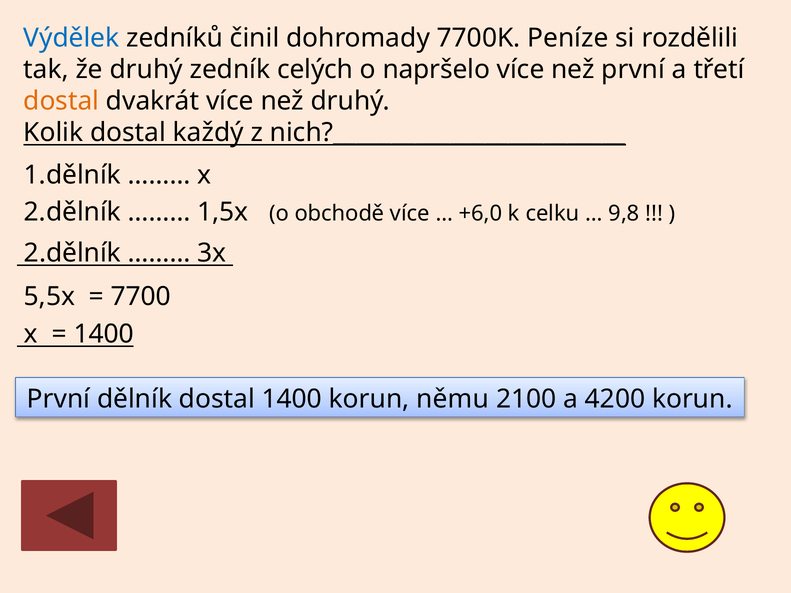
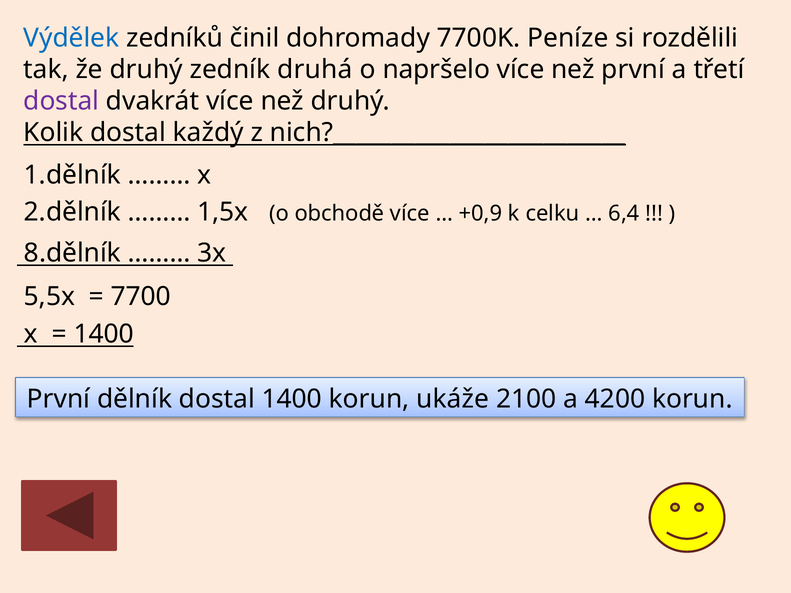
celých: celých -> druhá (315, 69)
dostal colour: orange -> purple (61, 101)
+6,0: +6,0 -> +0,9 (480, 214)
9,8: 9,8 -> 6,4 (624, 214)
2.dělník: 2.dělník -> 8.dělník (72, 253)
němu: němu -> ukáže (453, 399)
